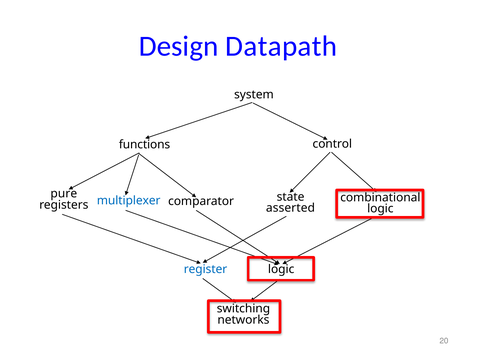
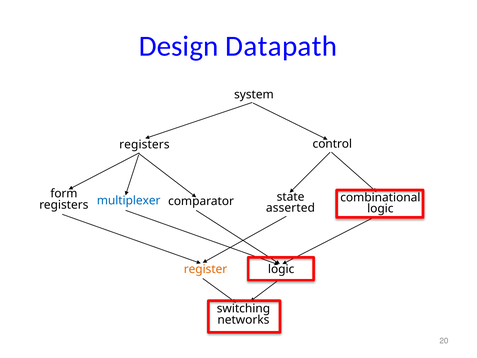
functions: functions -> registers (144, 144)
pure: pure -> form (64, 193)
register colour: blue -> orange (205, 269)
